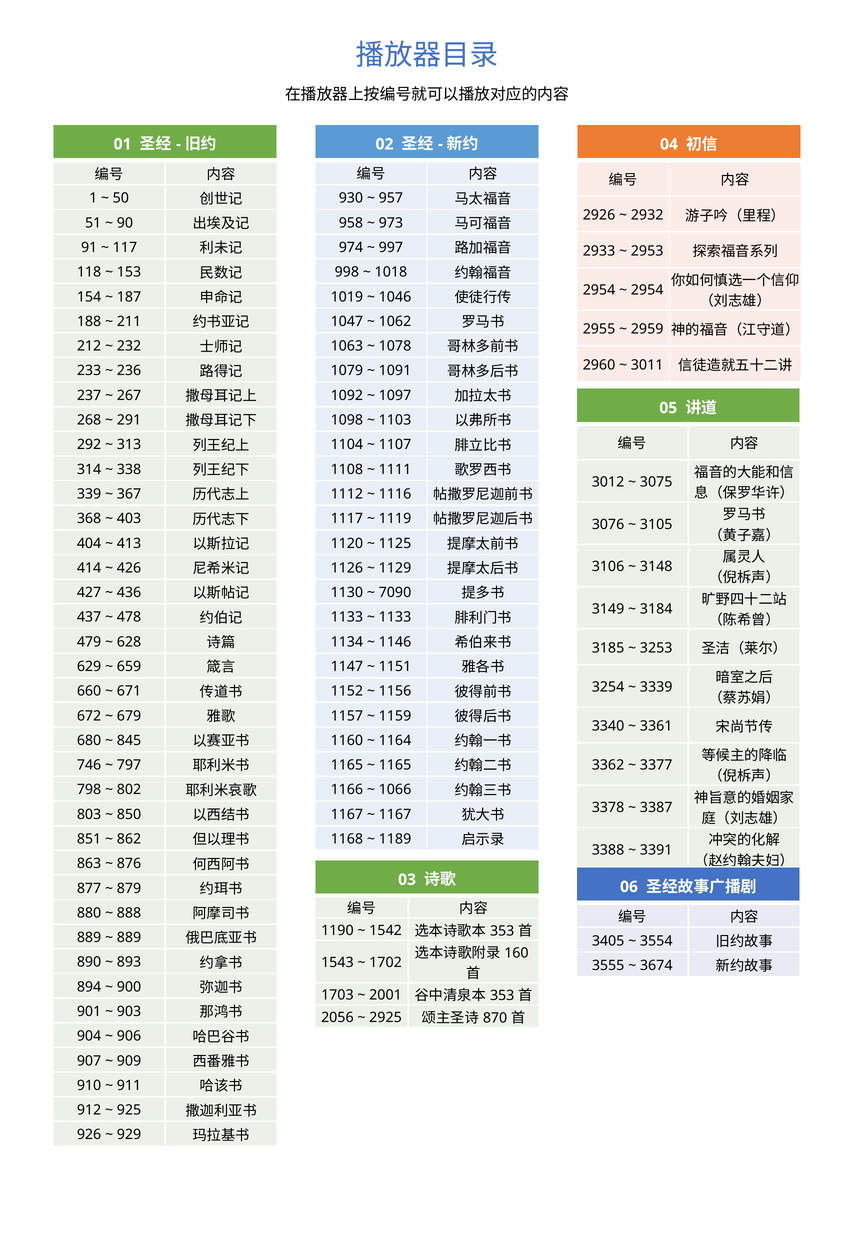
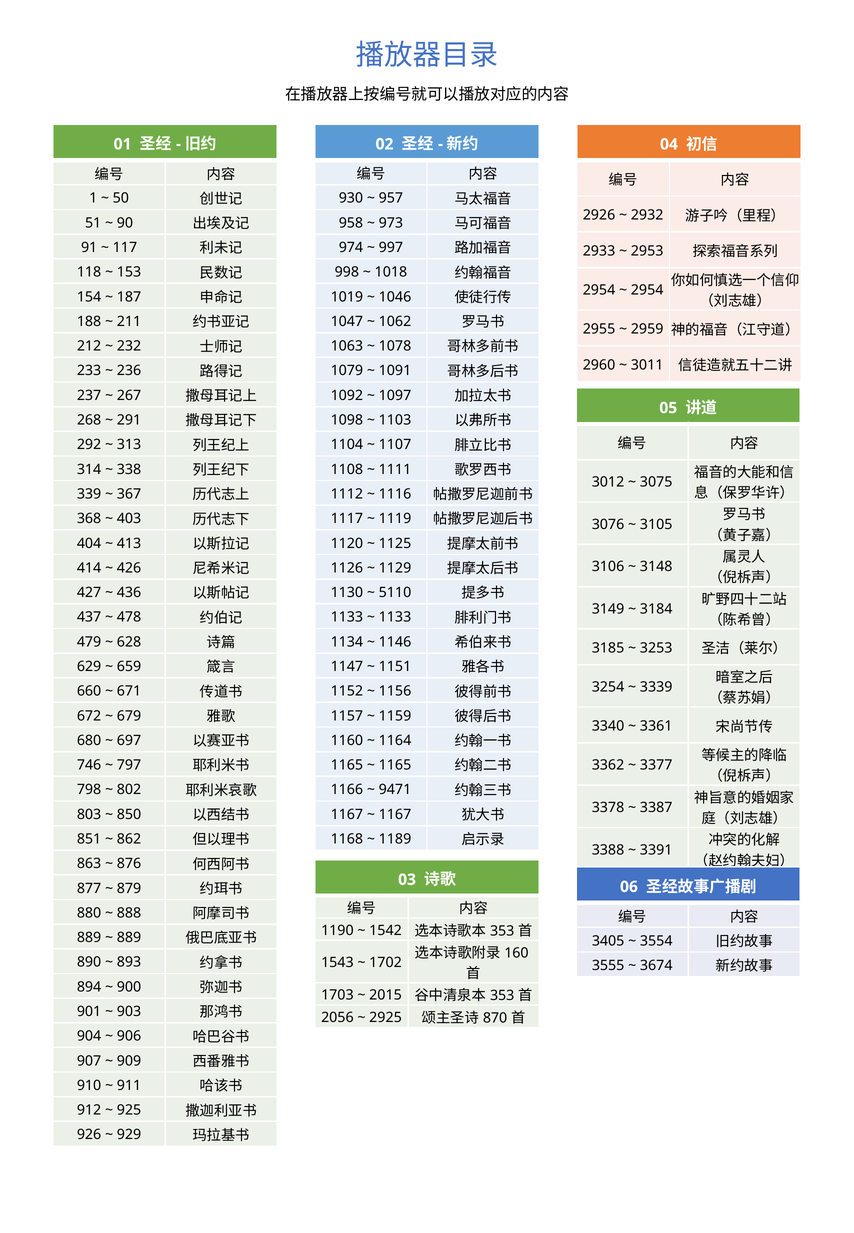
7090: 7090 -> 5110 (395, 593)
845: 845 -> 697 (129, 741)
1066: 1066 -> 9471 (395, 790)
2001: 2001 -> 2015 (386, 996)
